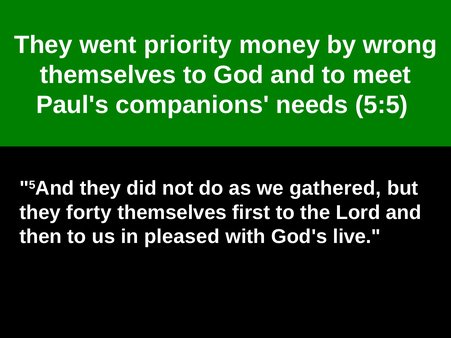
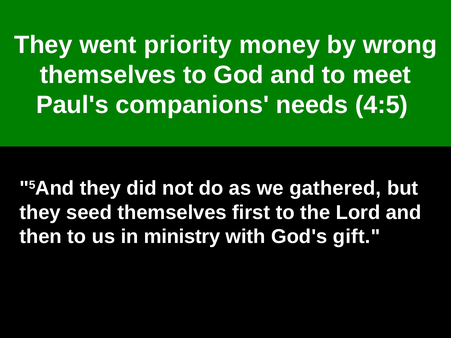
5:5: 5:5 -> 4:5 (382, 105)
forty: forty -> seed (89, 213)
pleased: pleased -> ministry (182, 237)
live: live -> gift (357, 237)
